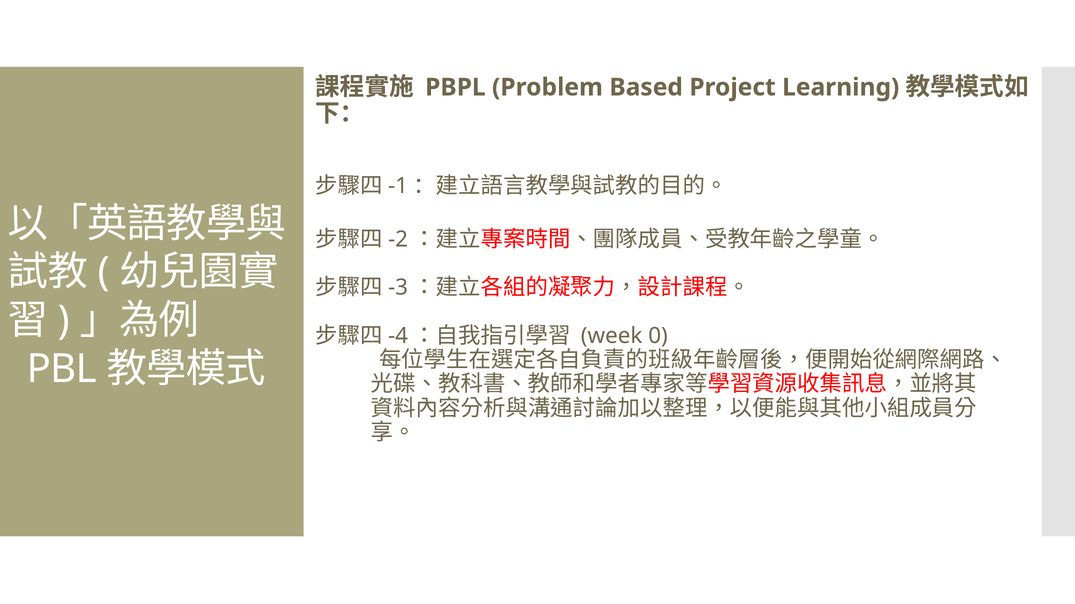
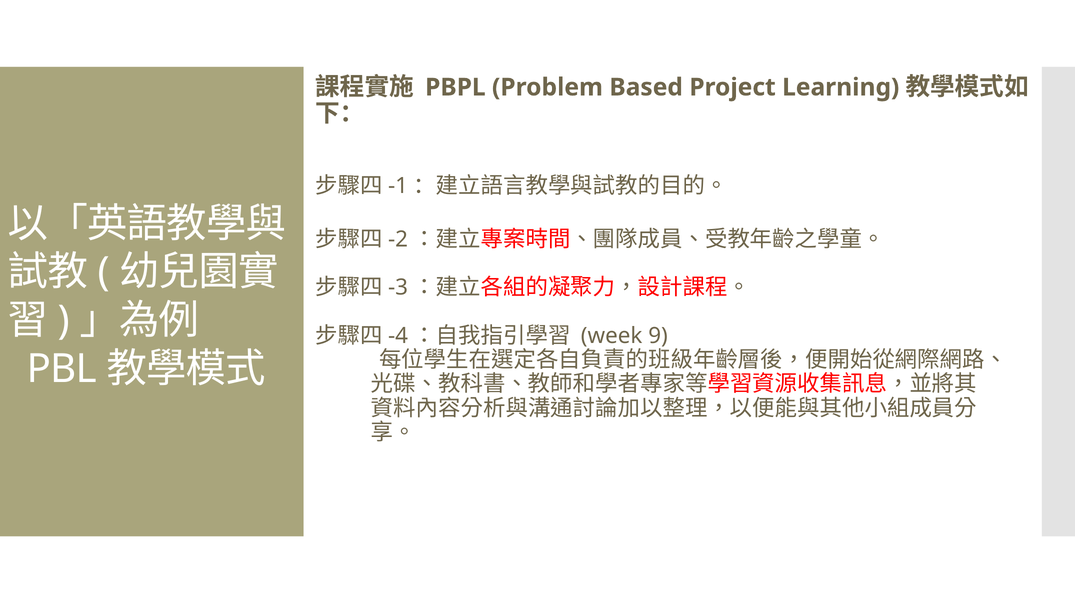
0: 0 -> 9 (658, 336)
